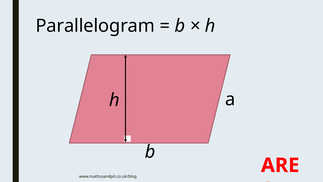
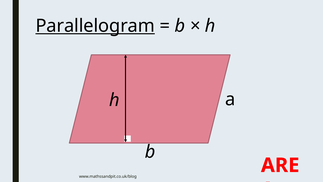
Parallelogram underline: none -> present (95, 26)
